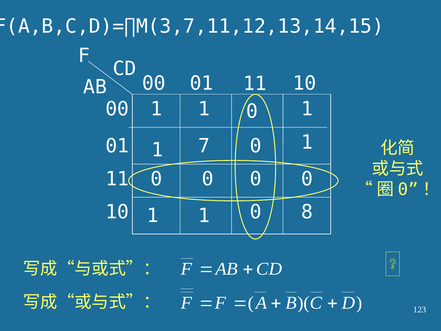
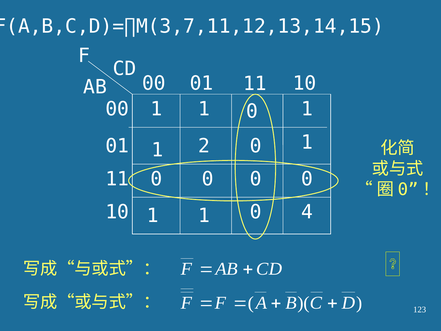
7: 7 -> 2 (204, 146)
8: 8 -> 4 (307, 212)
